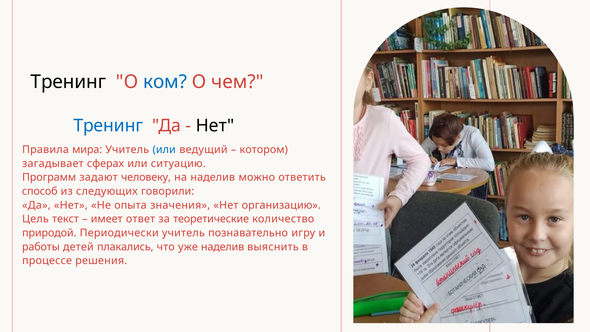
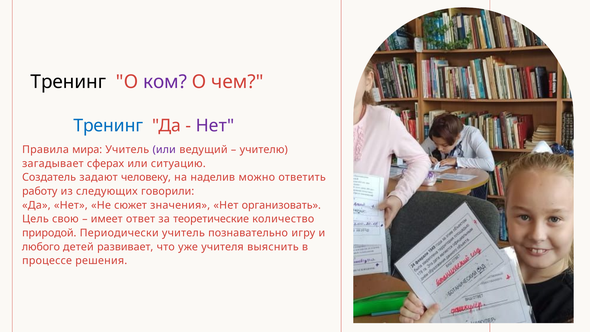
ком colour: blue -> purple (165, 82)
Нет colour: black -> purple (215, 126)
или colour: blue -> purple (164, 150)
котором: котором -> учителю (264, 150)
Программ: Программ -> Создатель (49, 177)
способ: способ -> работу (40, 191)
опыта: опыта -> сюжет (131, 205)
организацию: организацию -> организовать (281, 205)
текст: текст -> свою (65, 219)
работы: работы -> любого (41, 247)
плакались: плакались -> развивает (125, 247)
уже наделив: наделив -> учителя (222, 247)
